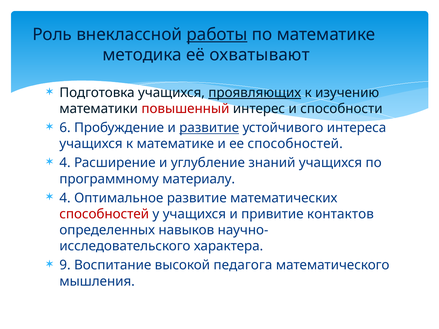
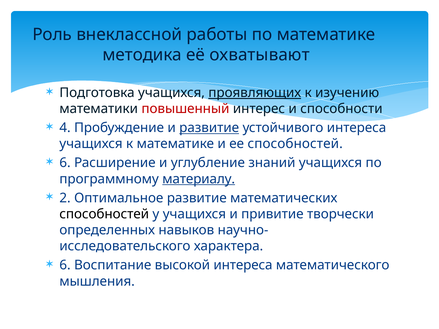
работы underline: present -> none (217, 35)
6: 6 -> 4 (65, 128)
4: 4 -> 6 (65, 163)
материалу underline: none -> present (199, 179)
4: 4 -> 2 (65, 198)
способностей colour: red -> black (104, 214)
контактов: контактов -> творчески (341, 214)
9: 9 -> 6 (65, 265)
высокой педагога: педагога -> интереса (243, 265)
